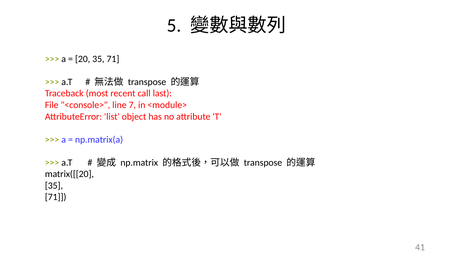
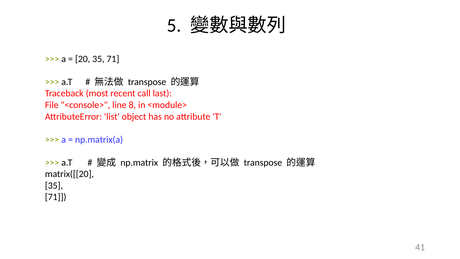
7: 7 -> 8 (132, 105)
